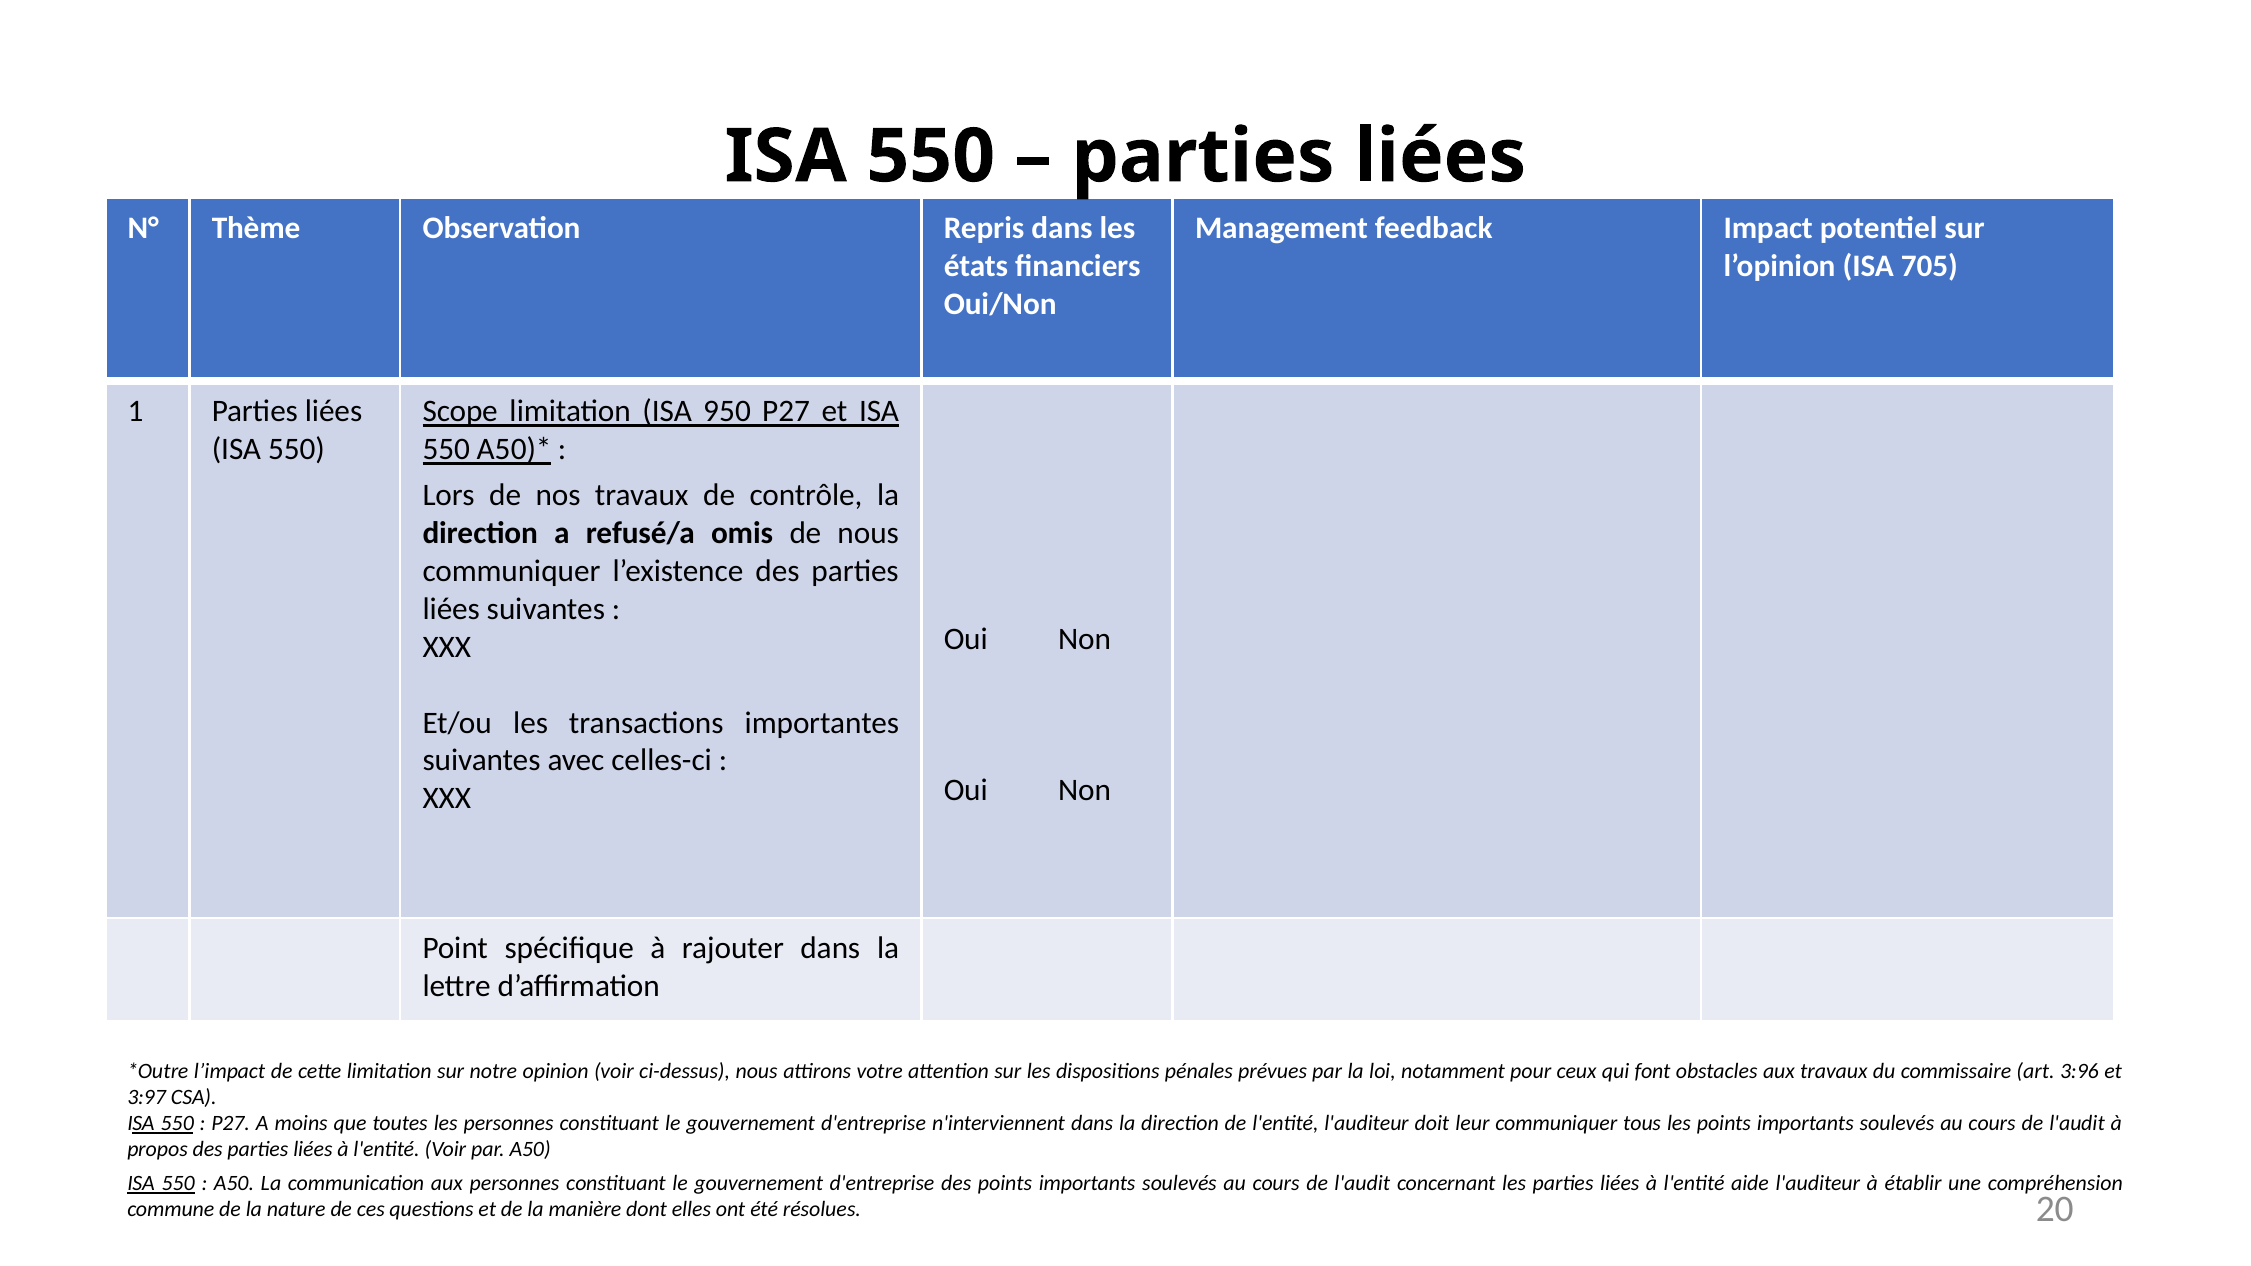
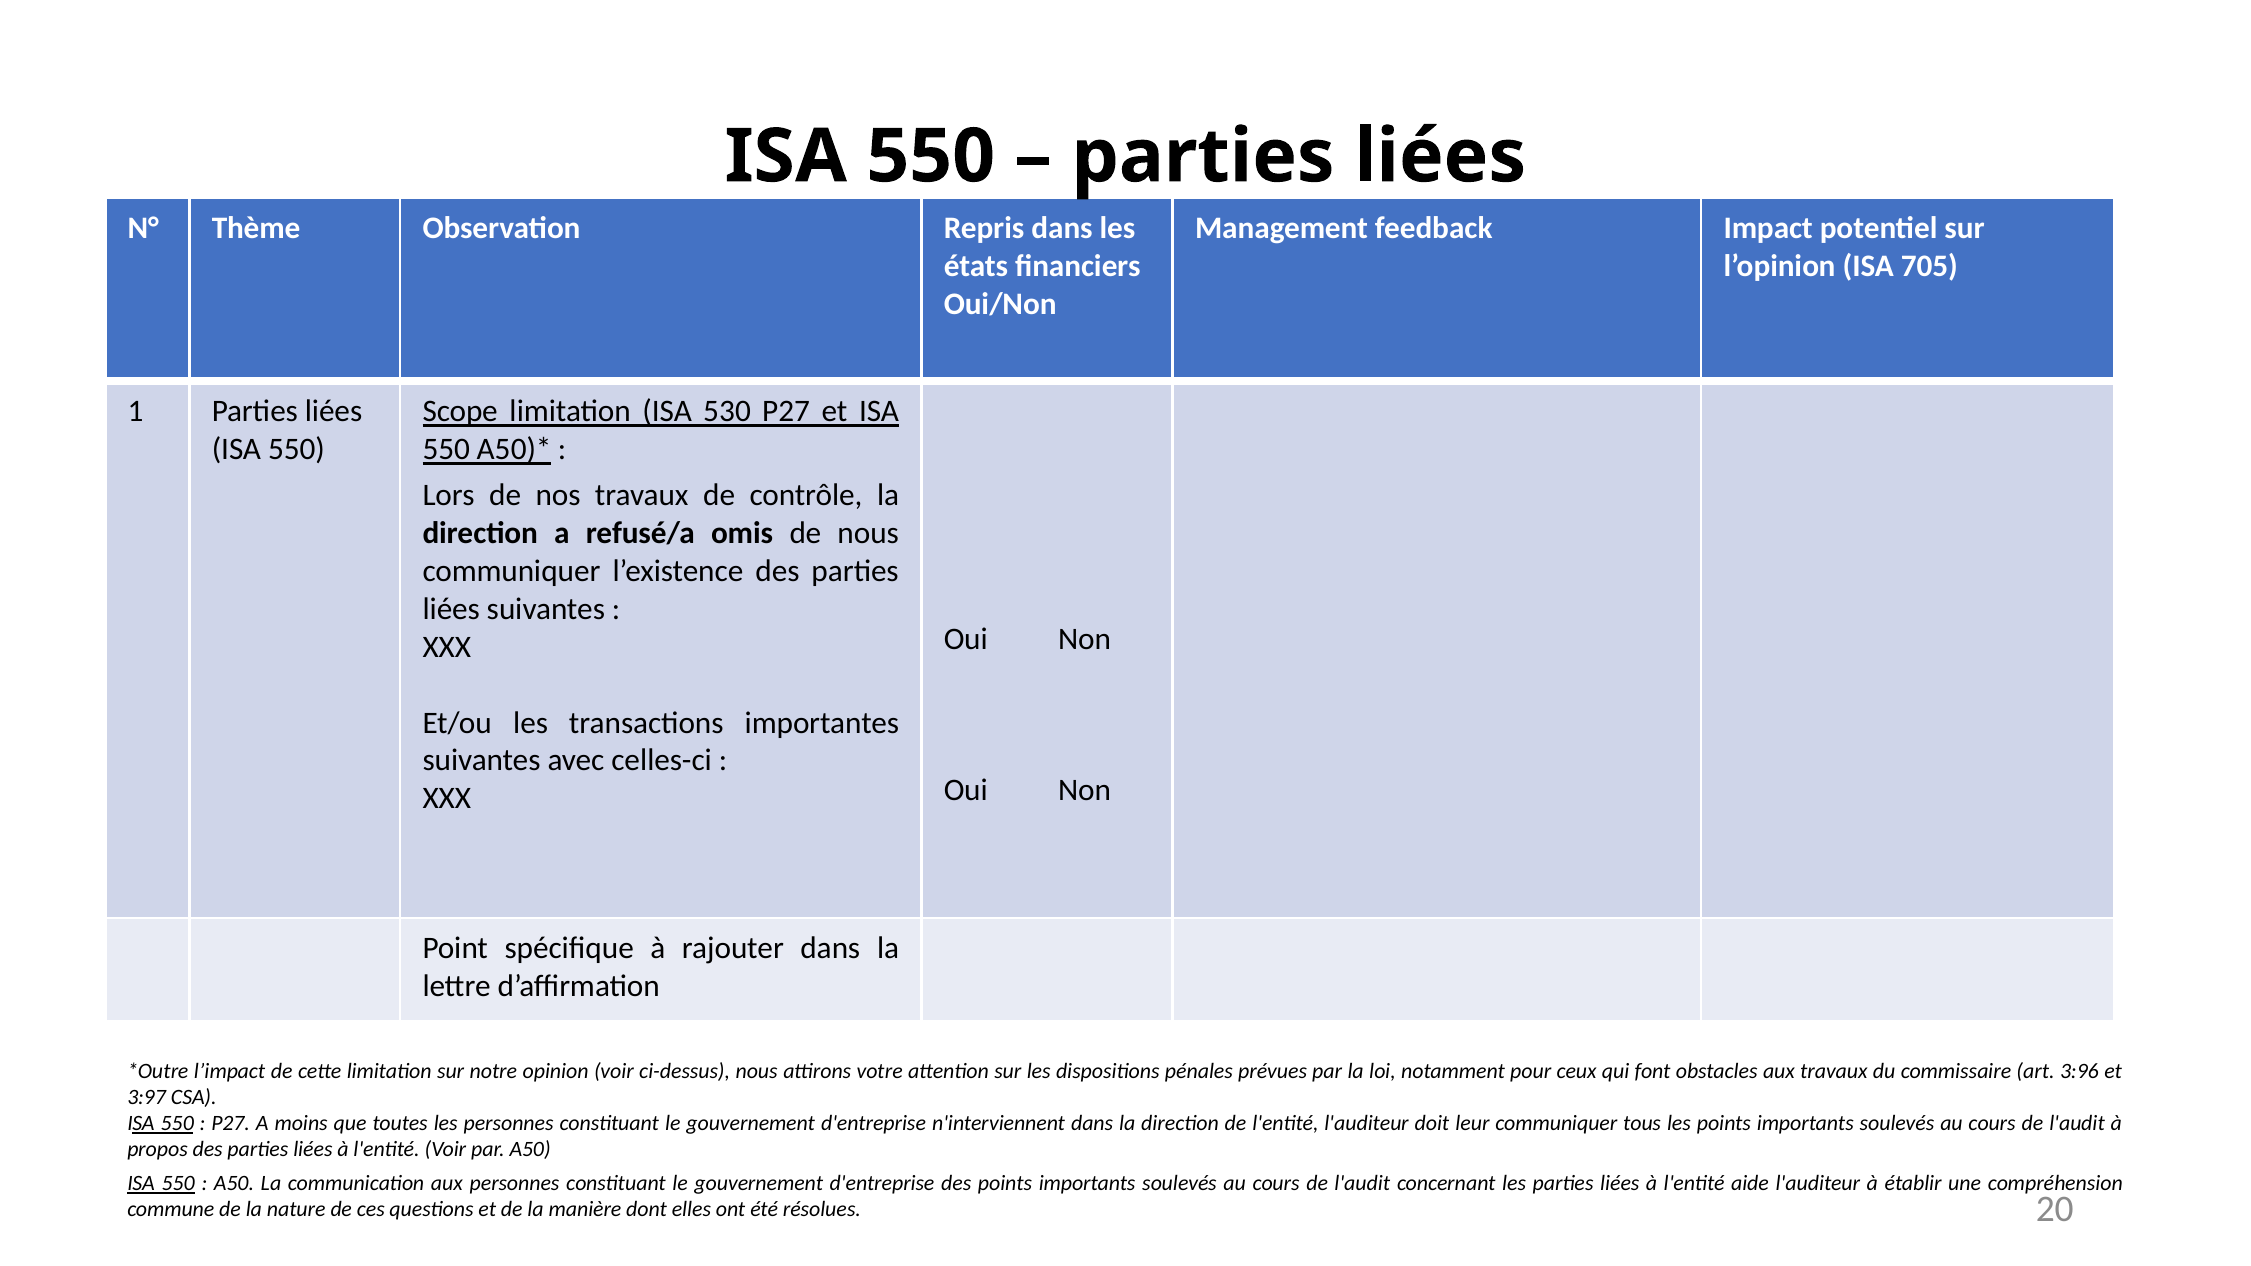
950: 950 -> 530 (727, 412)
